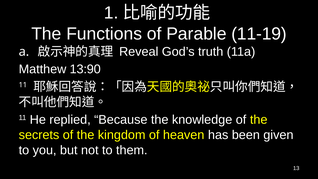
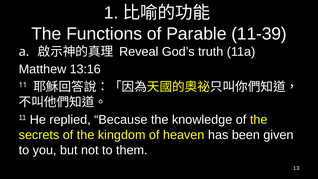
11-19: 11-19 -> 11-39 (259, 34)
13:90: 13:90 -> 13:16 (85, 69)
